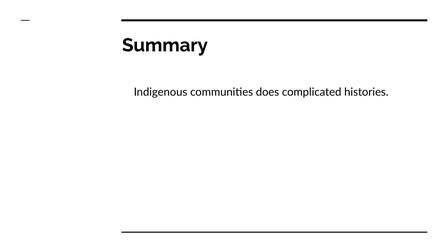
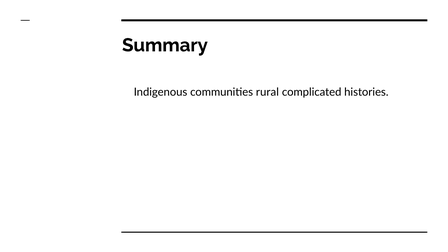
does: does -> rural (267, 92)
